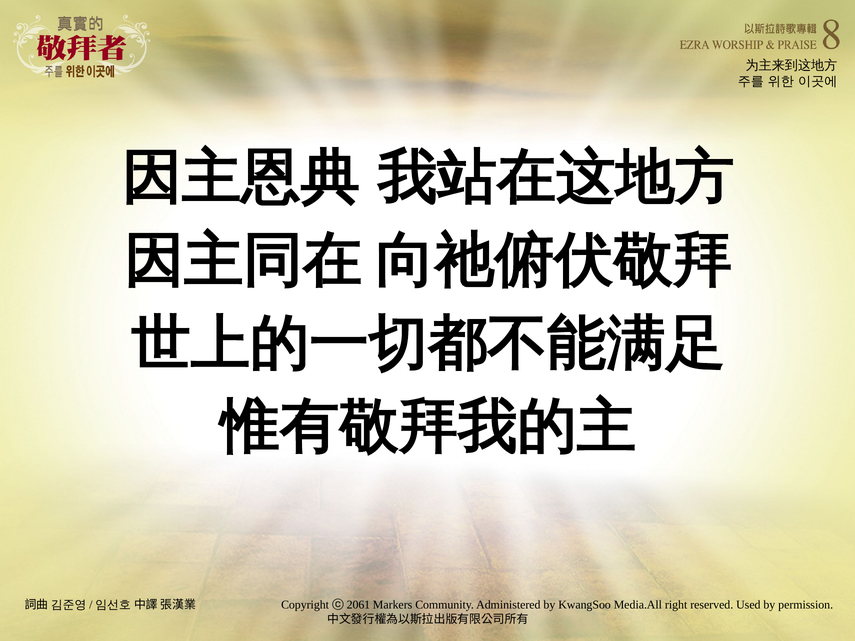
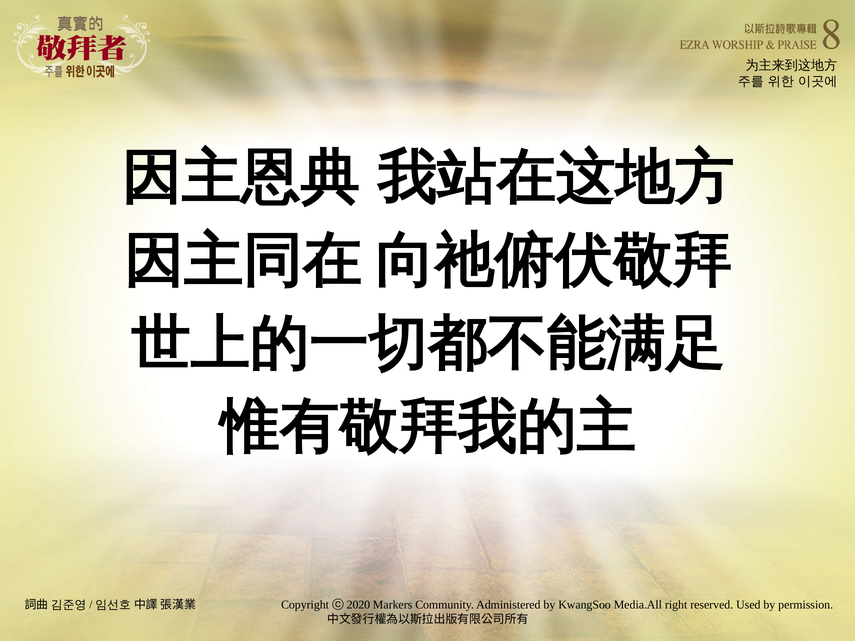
2061: 2061 -> 2020 (358, 605)
